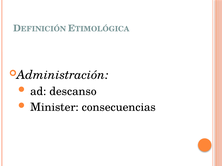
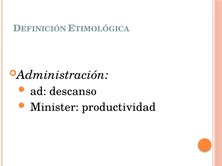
consecuencias: consecuencias -> productividad (119, 108)
